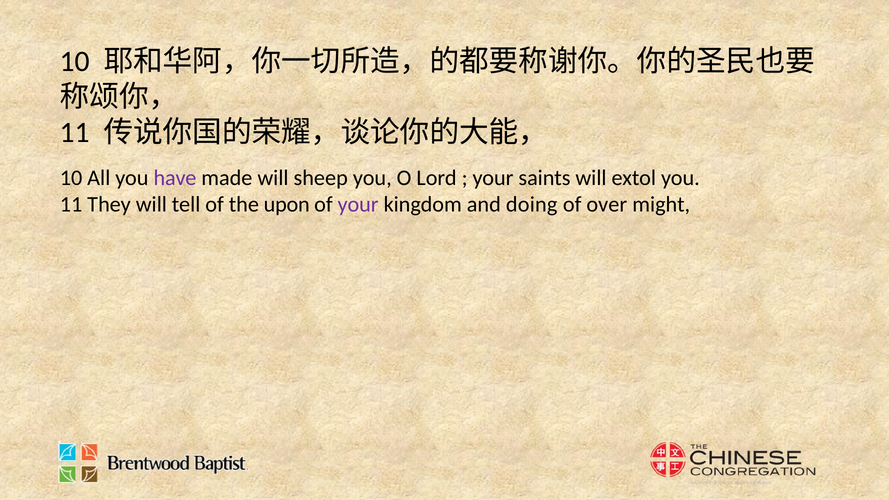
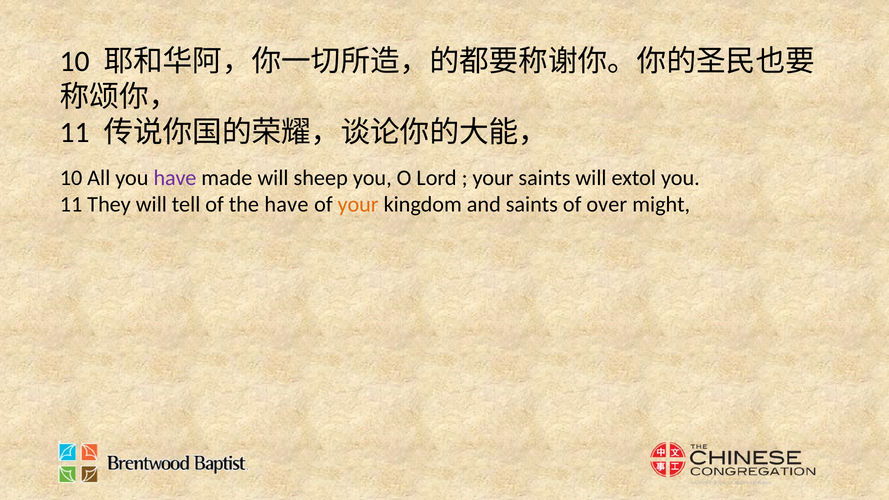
the upon: upon -> have (286, 205)
your colour: purple -> orange (358, 205)
and doing: doing -> saints (532, 205)
